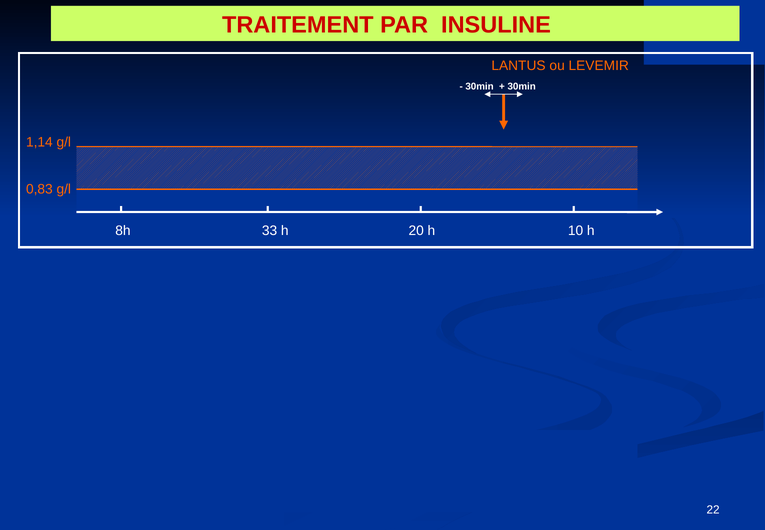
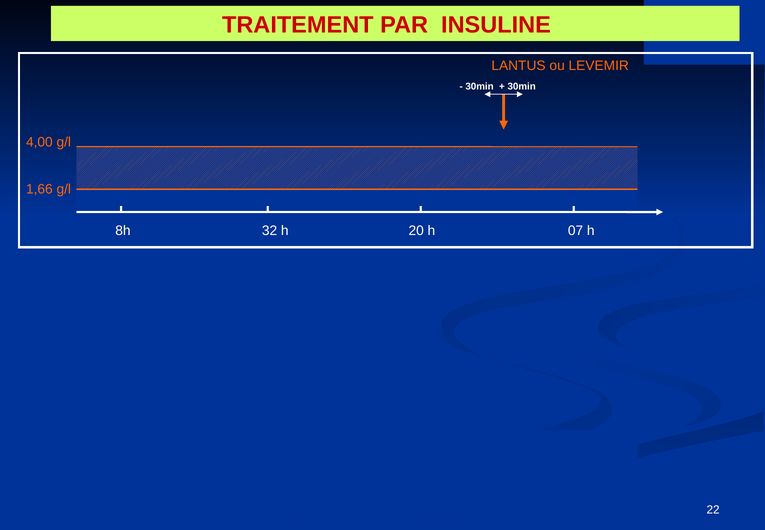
1,14: 1,14 -> 4,00 (39, 142)
0,83: 0,83 -> 1,66 (39, 189)
33: 33 -> 32 (270, 230)
10: 10 -> 07 (576, 230)
